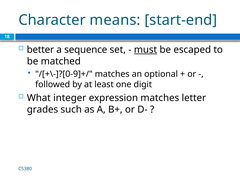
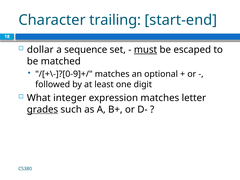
means: means -> trailing (115, 20)
better: better -> dollar (40, 50)
grades underline: none -> present (42, 109)
